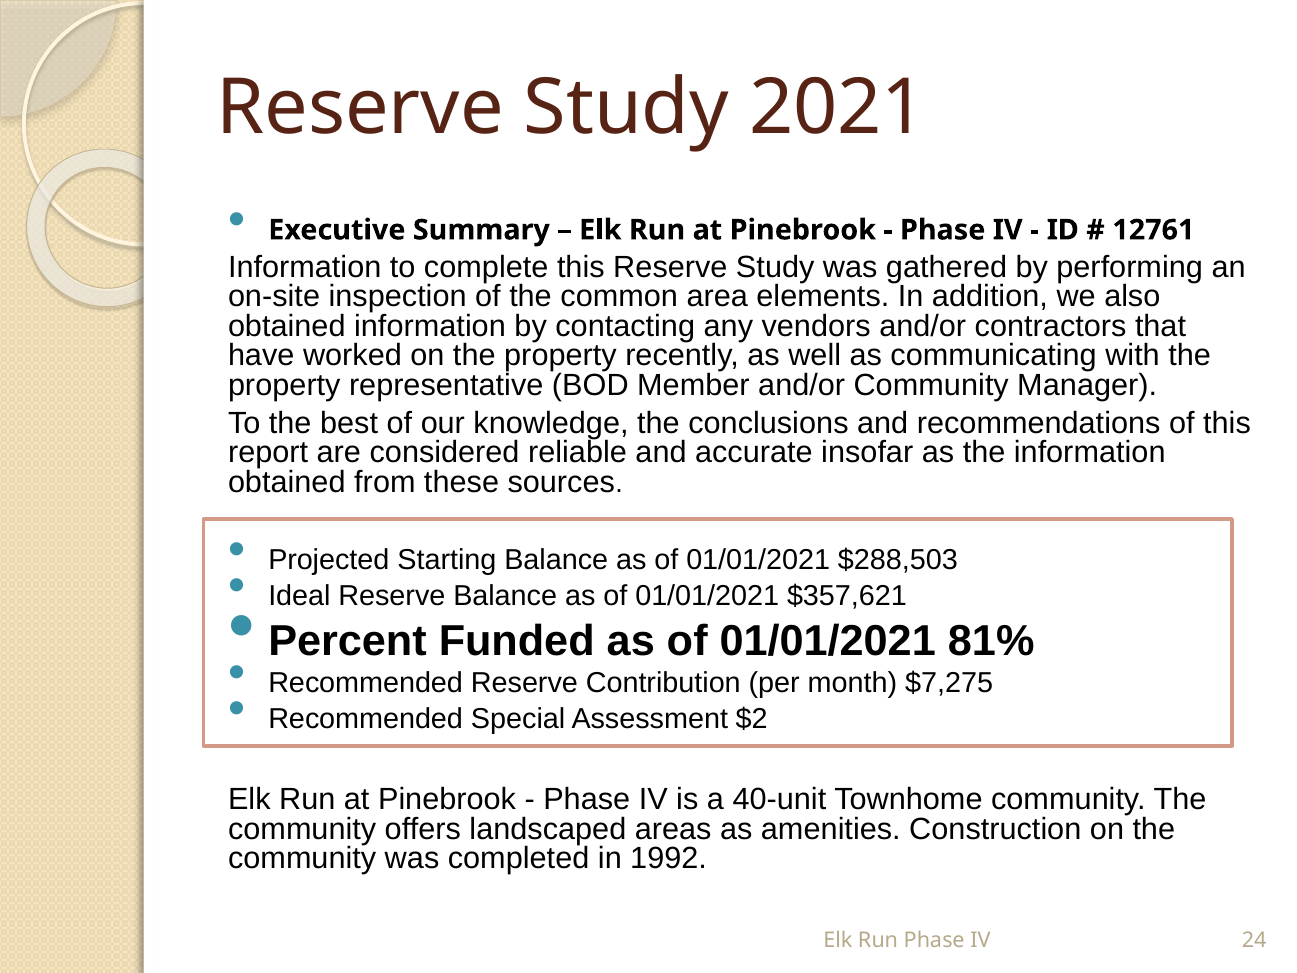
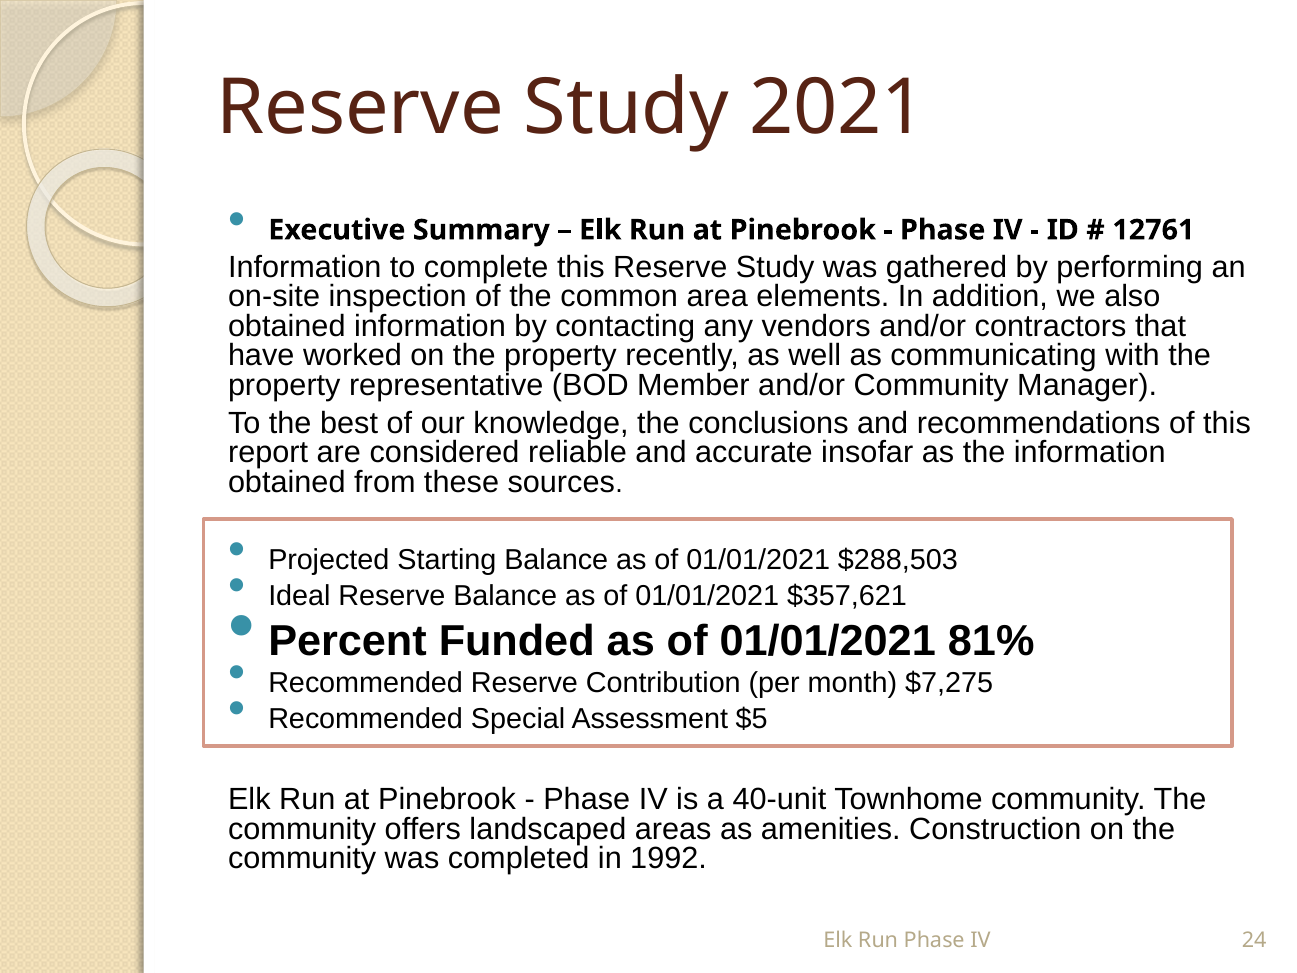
$2: $2 -> $5 (752, 719)
